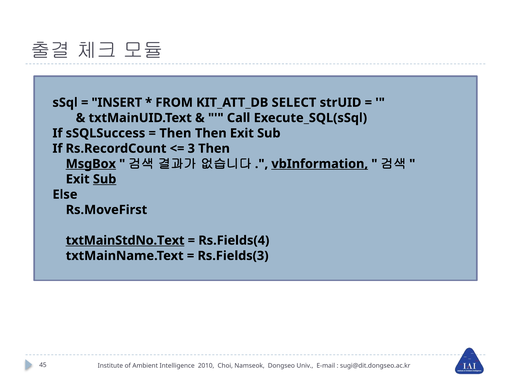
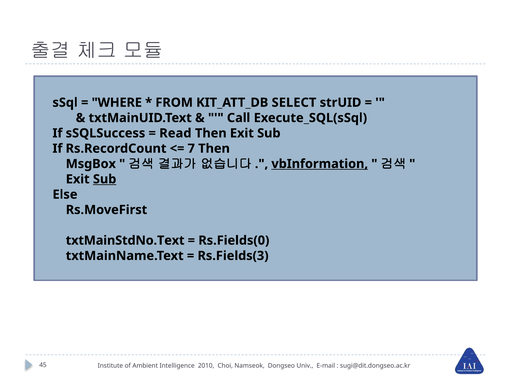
INSERT: INSERT -> WHERE (117, 103)
Then: Then -> Read (175, 133)
3: 3 -> 7 (191, 149)
MsgBox underline: present -> none (91, 164)
txtMainStdNo.Text underline: present -> none (125, 241)
Rs.Fields(4: Rs.Fields(4 -> Rs.Fields(0 (234, 241)
